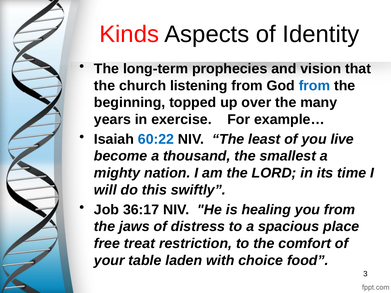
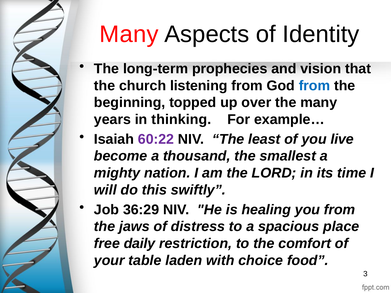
Kinds: Kinds -> Many (129, 34)
exercise: exercise -> thinking (181, 120)
60:22 colour: blue -> purple (156, 139)
36:17: 36:17 -> 36:29 (141, 210)
treat: treat -> daily (140, 244)
